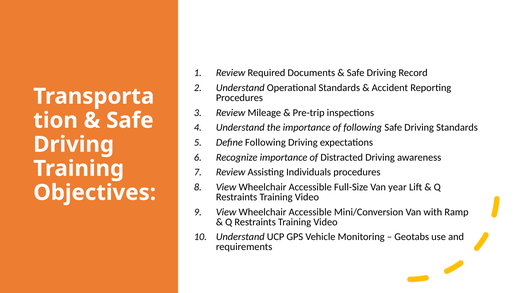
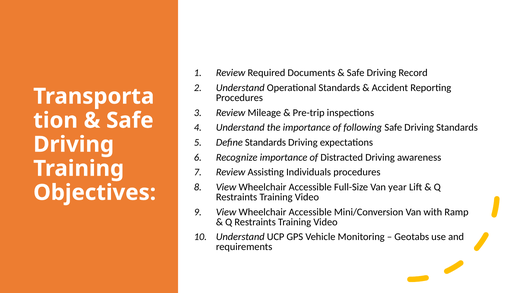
Define Following: Following -> Standards (265, 142)
